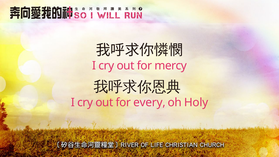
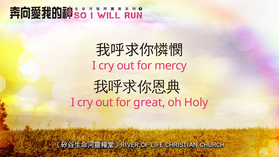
every: every -> great (149, 102)
